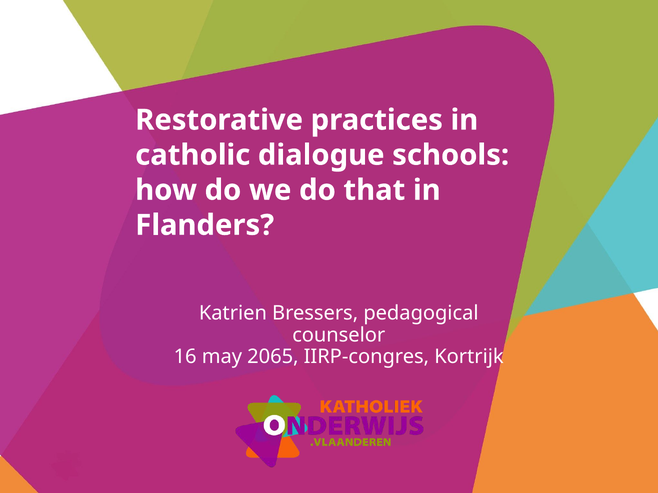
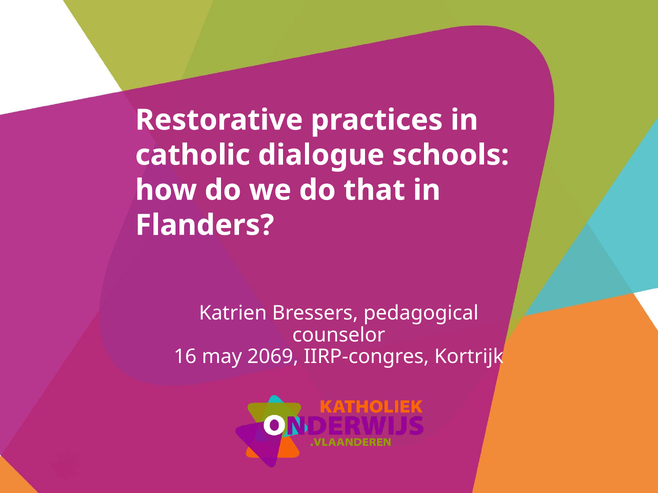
2065: 2065 -> 2069 (273, 357)
